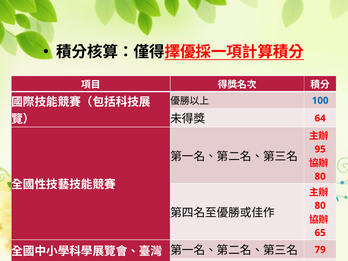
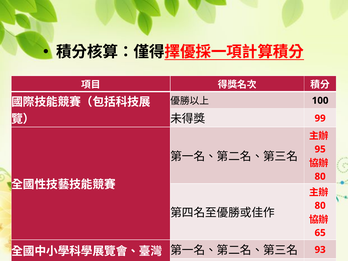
100 colour: blue -> black (320, 101)
64: 64 -> 99 (320, 118)
79: 79 -> 93 (320, 250)
